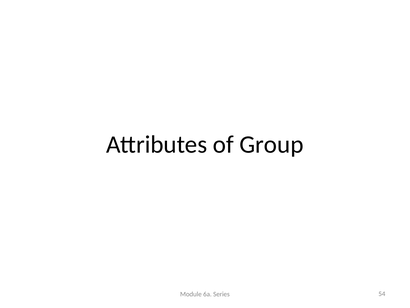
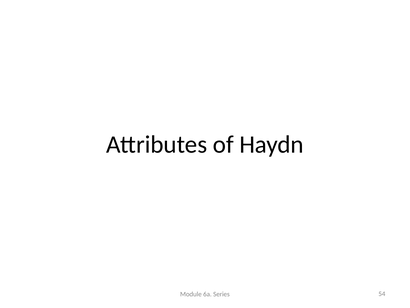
Group: Group -> Haydn (272, 144)
